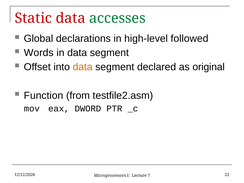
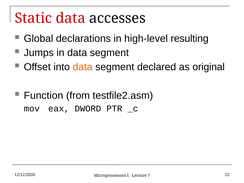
accesses colour: green -> black (117, 18)
followed: followed -> resulting (190, 39)
Words: Words -> Jumps (39, 53)
